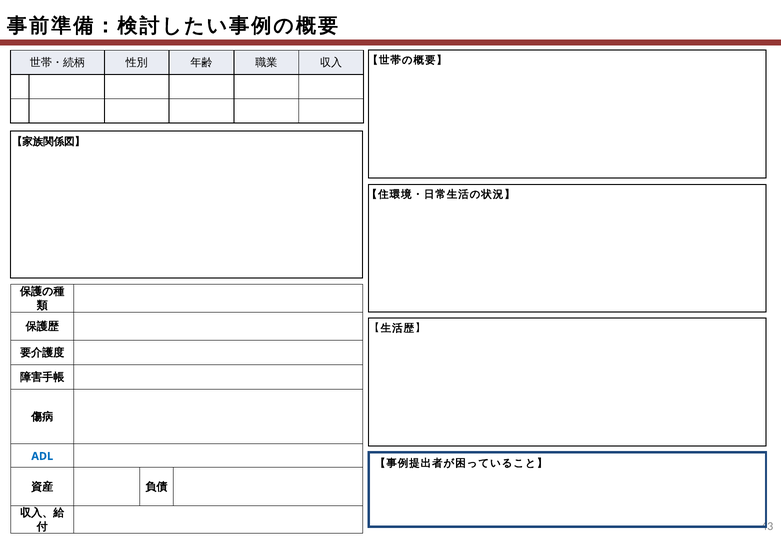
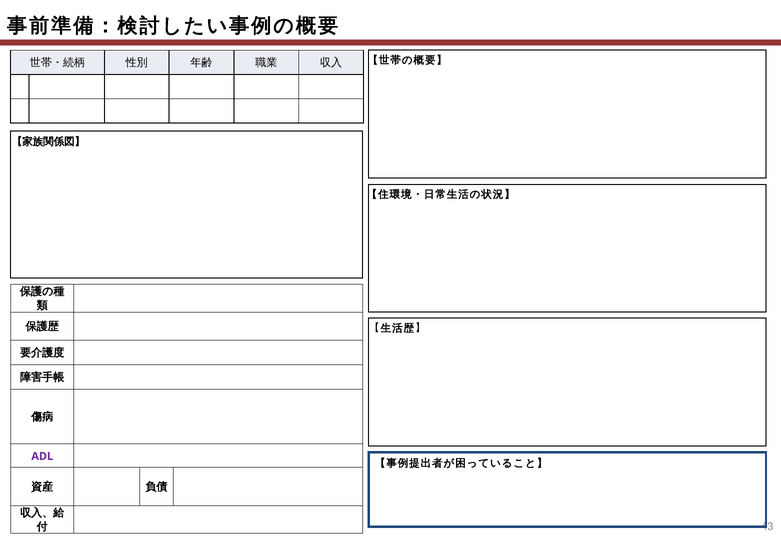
ADL colour: blue -> purple (42, 456)
